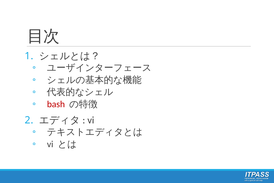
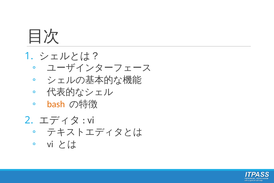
bash colour: red -> orange (56, 104)
